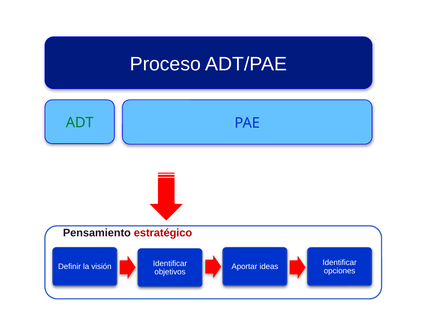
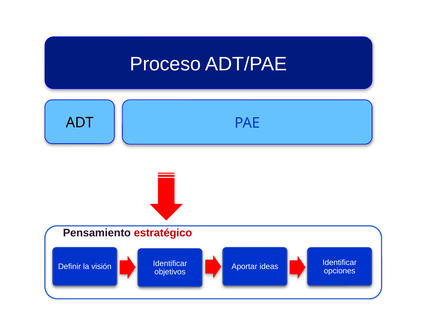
ADT colour: green -> black (80, 123)
